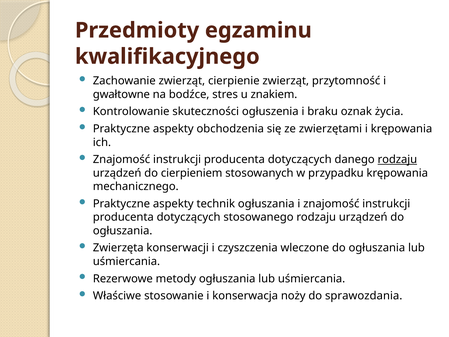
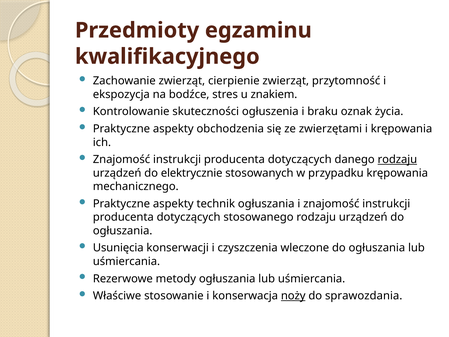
gwałtowne: gwałtowne -> ekspozycja (121, 94)
cierpieniem: cierpieniem -> elektrycznie (192, 173)
Zwierzęta: Zwierzęta -> Usunięcia (118, 248)
noży underline: none -> present (293, 296)
